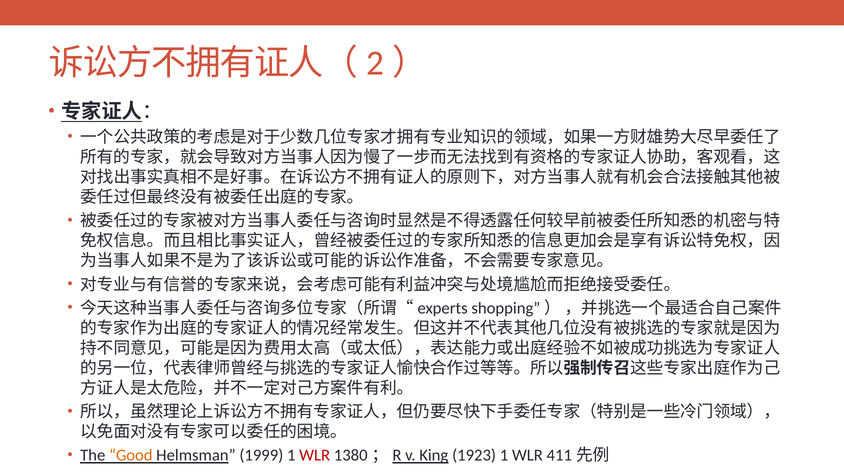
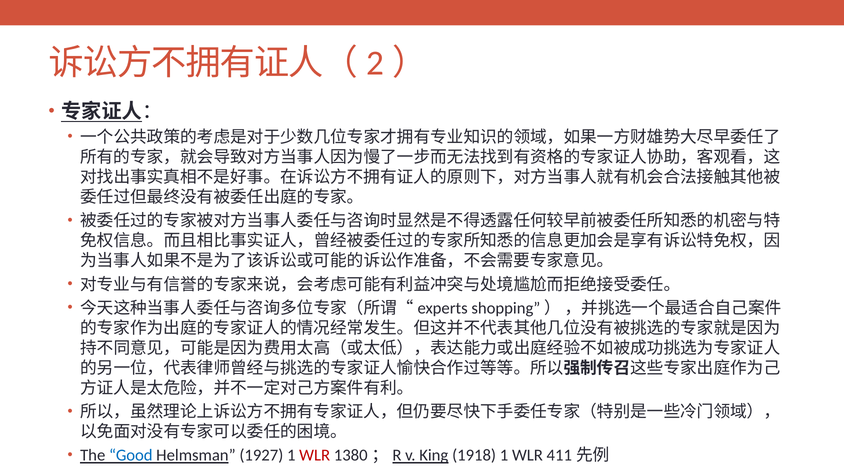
Good colour: orange -> blue (131, 455)
1999: 1999 -> 1927 (261, 455)
1923: 1923 -> 1918 (474, 455)
